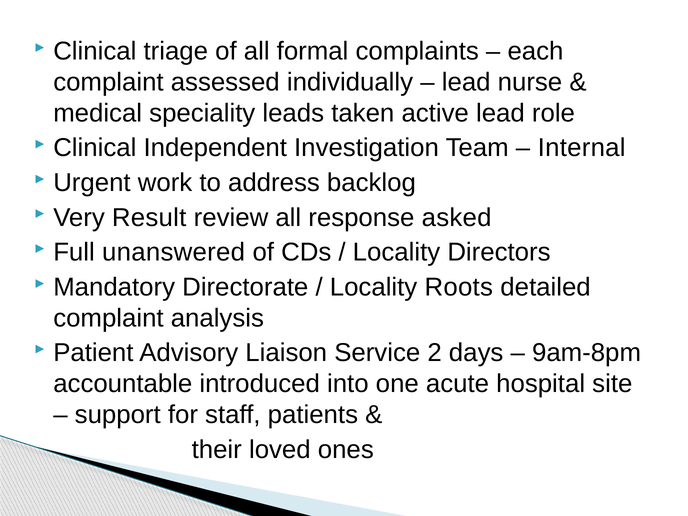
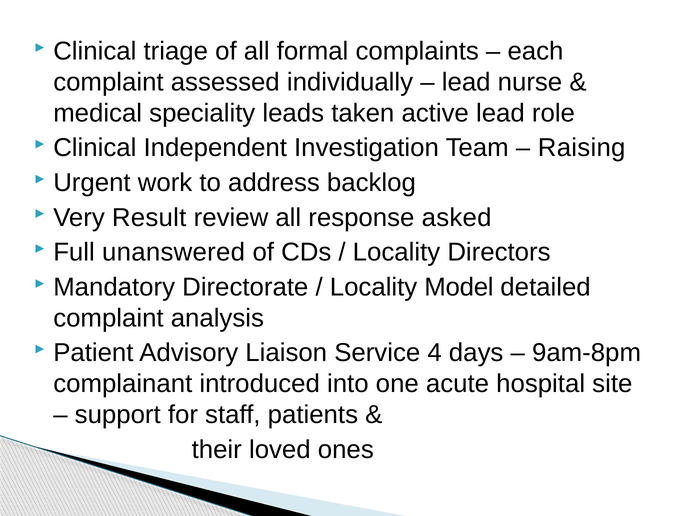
Internal: Internal -> Raising (582, 148)
Roots: Roots -> Model (459, 287)
2: 2 -> 4 (435, 353)
accountable: accountable -> complainant (123, 384)
